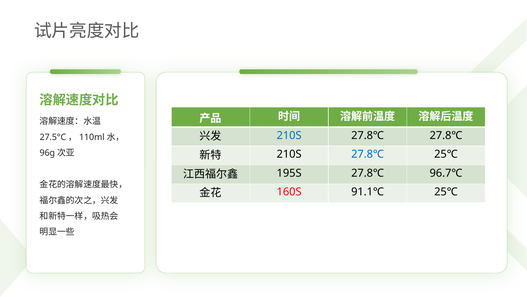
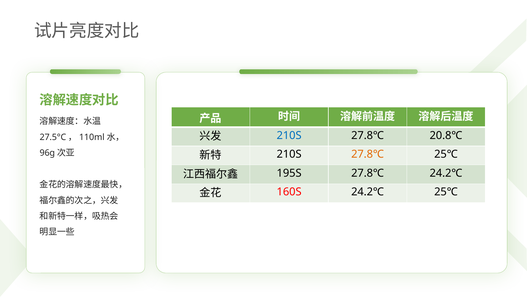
27.8℃ 27.8℃: 27.8℃ -> 20.8℃ (446, 135)
27.8℃ colour: blue -> orange (368, 154)
27.8℃ 96.7℃: 96.7℃ -> 24.2℃ (446, 173)
160S 91.1℃: 91.1℃ -> 24.2℃ (368, 192)
